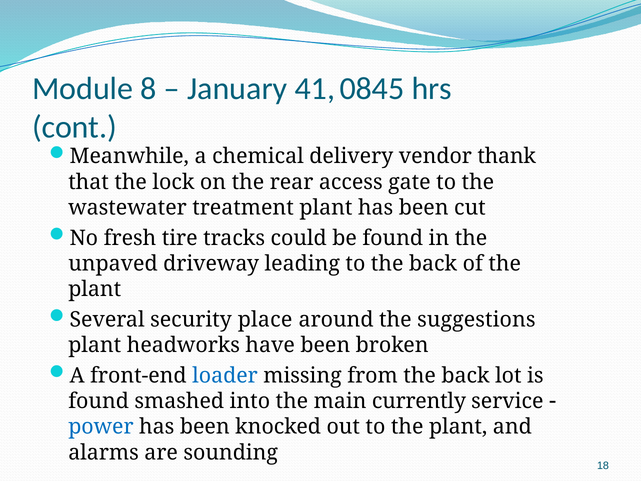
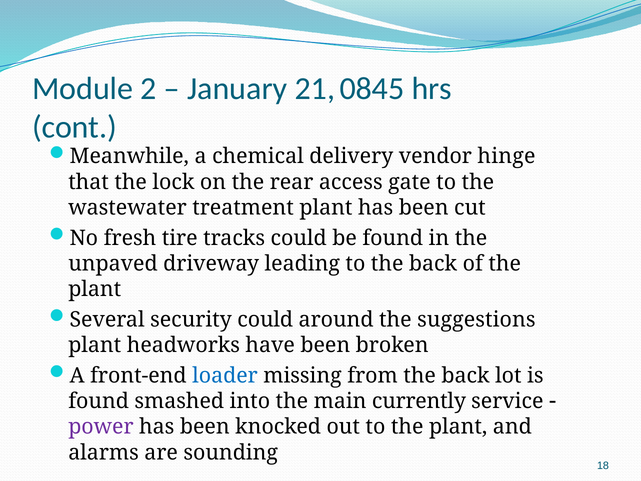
8: 8 -> 2 (149, 89)
41: 41 -> 21 (315, 89)
thank: thank -> hinge (506, 156)
security place: place -> could (265, 319)
power colour: blue -> purple (101, 427)
